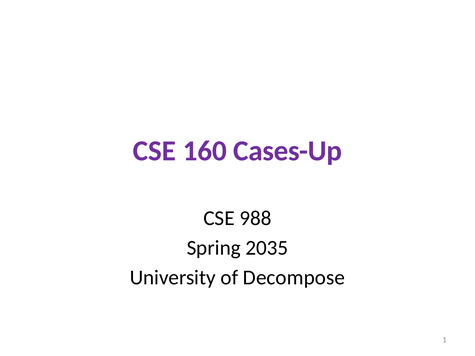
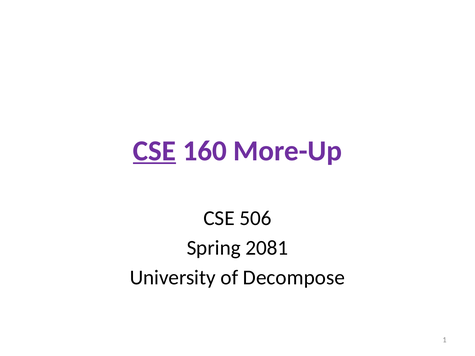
CSE underline: none -> present (155, 151)
Cases-Up: Cases-Up -> More-Up (288, 151)
988: 988 -> 506 (255, 218)
2035: 2035 -> 2081 (267, 248)
